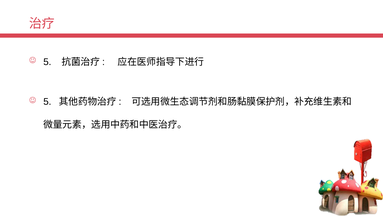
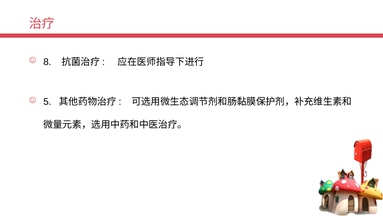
5: 5 -> 8 (47, 62)
